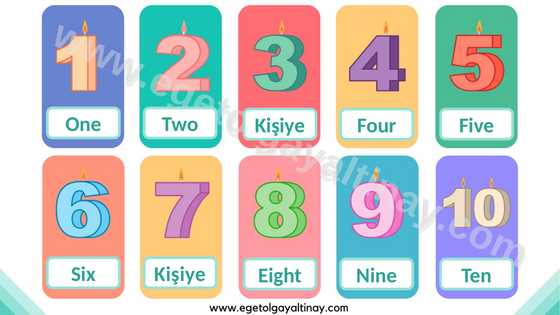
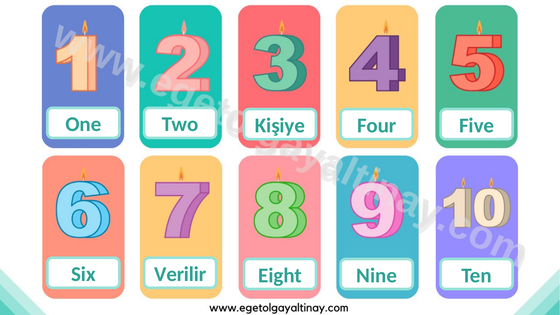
Six Kişiye: Kişiye -> Verilir (180, 274)
